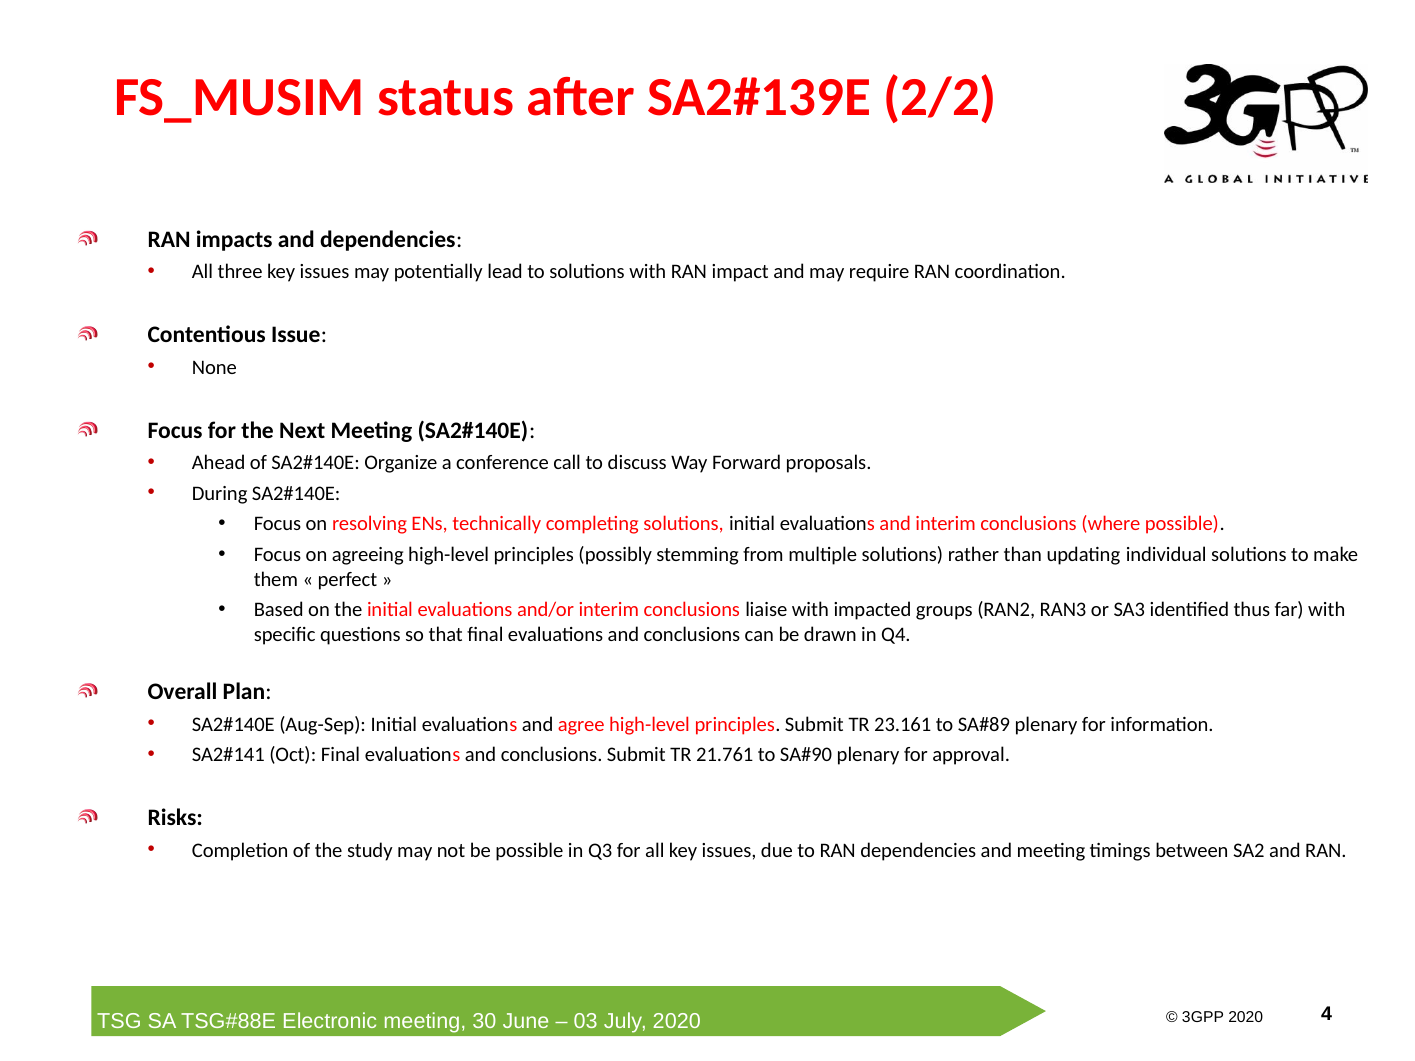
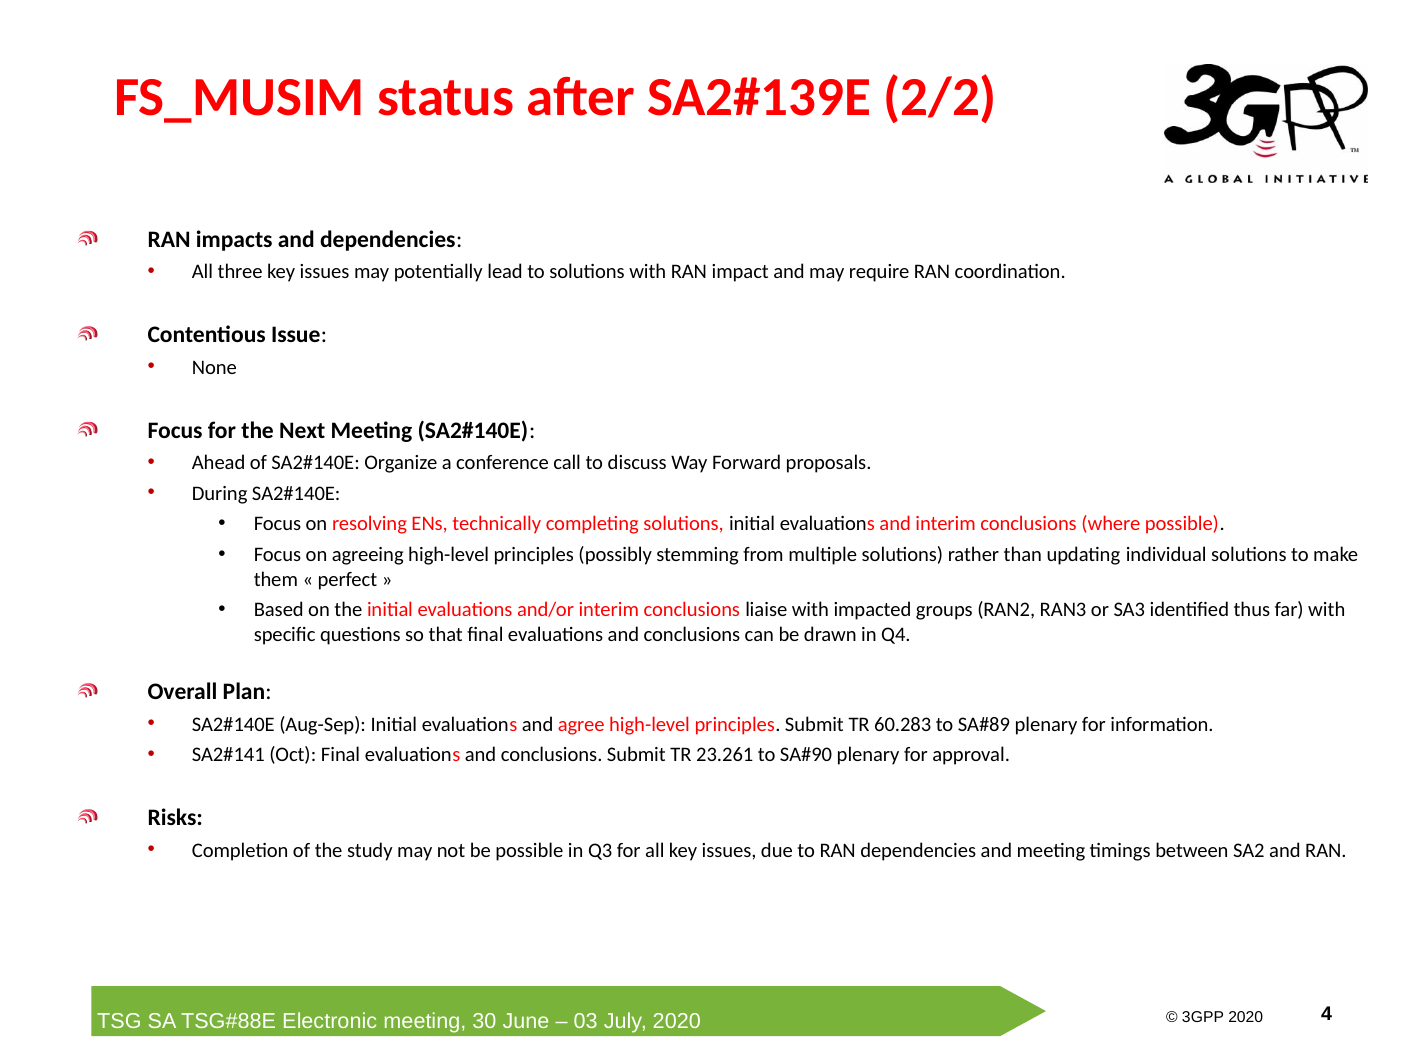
23.161: 23.161 -> 60.283 (903, 724)
21.761: 21.761 -> 23.261 (725, 755)
